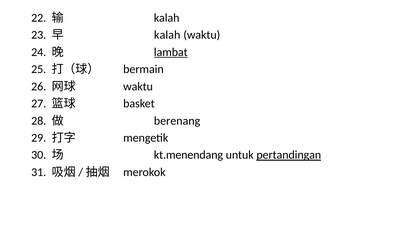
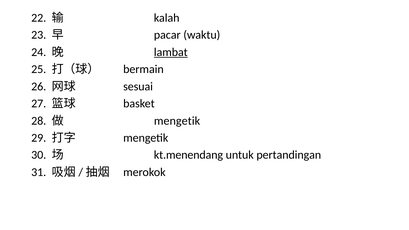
kalah: kalah -> pacar (167, 35)
waktu: waktu -> sesuai (138, 86)
berenang: berenang -> mengetik (177, 121)
pertandingan underline: present -> none (289, 155)
